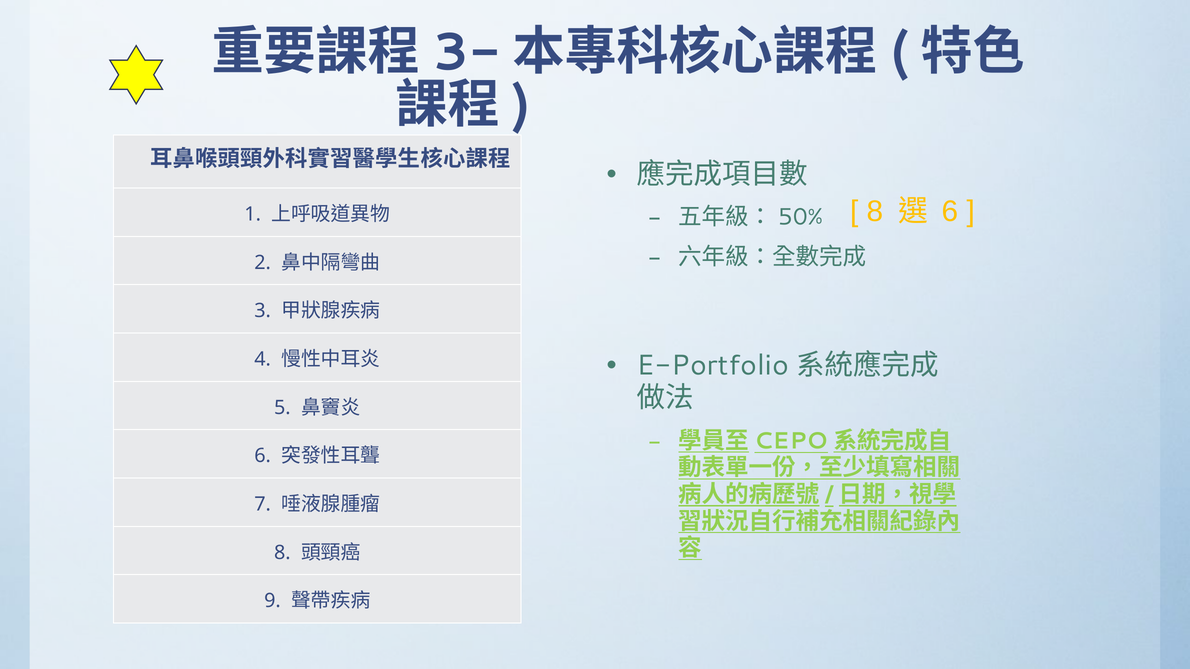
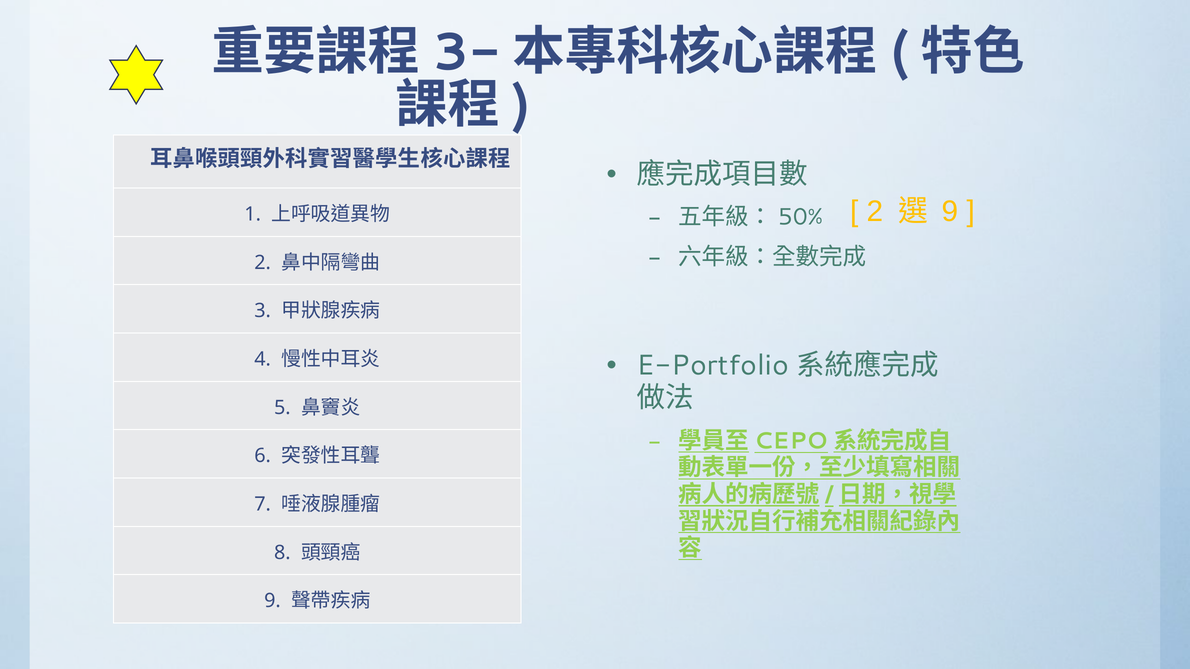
8: 8 -> 2 (875, 211)
6: 6 -> 9 (950, 211)
